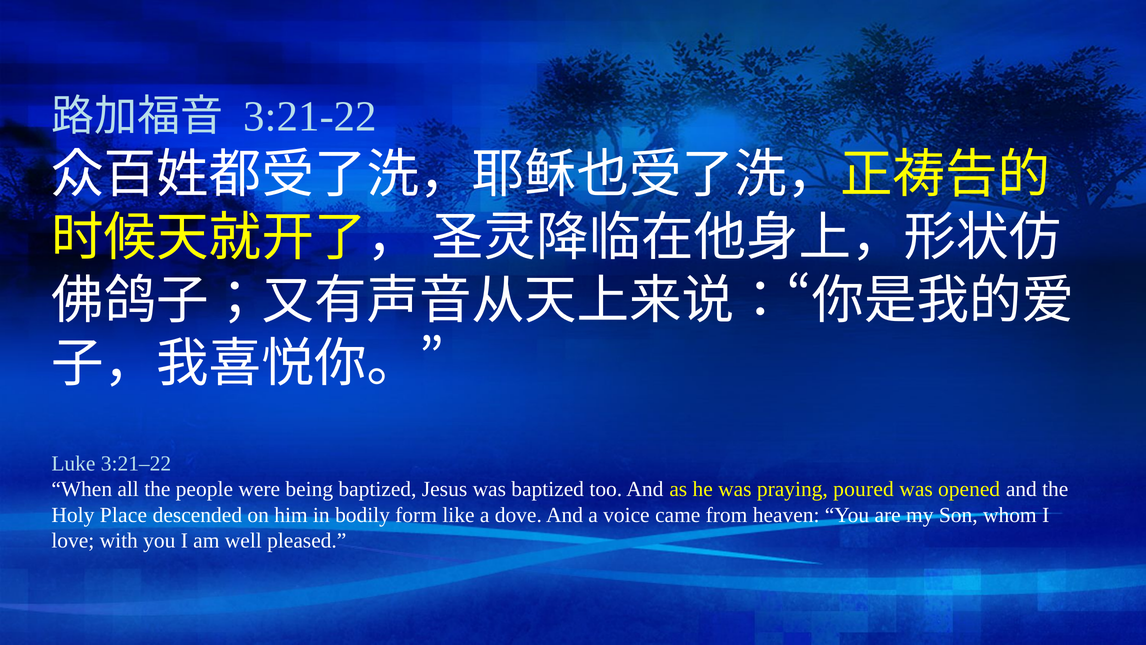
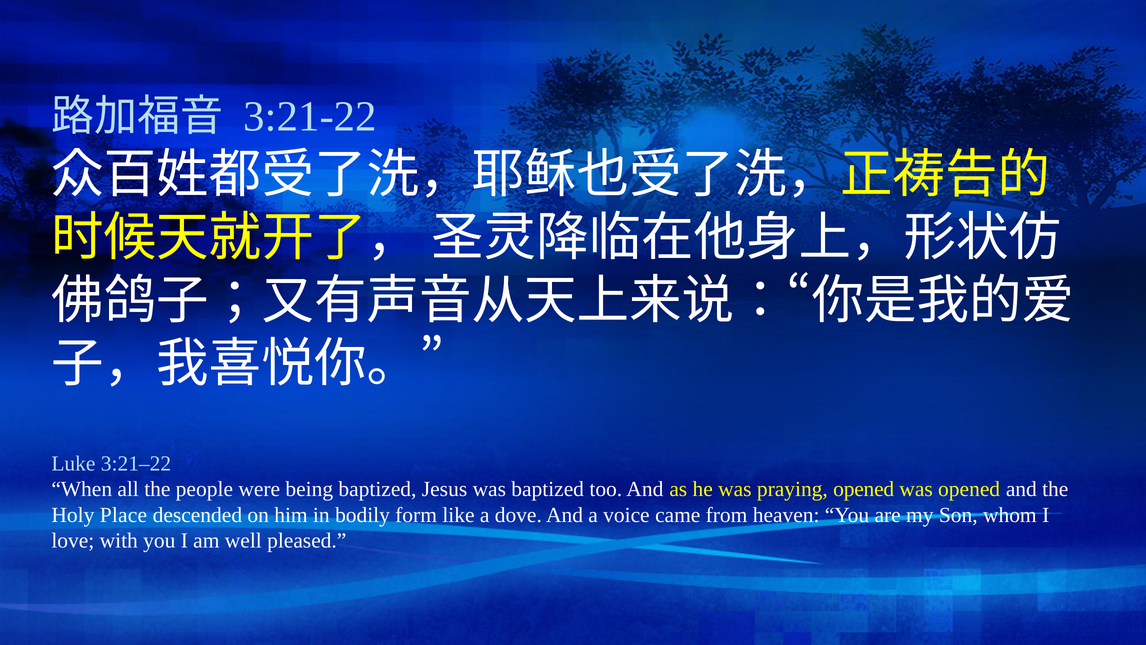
praying poured: poured -> opened (864, 489)
